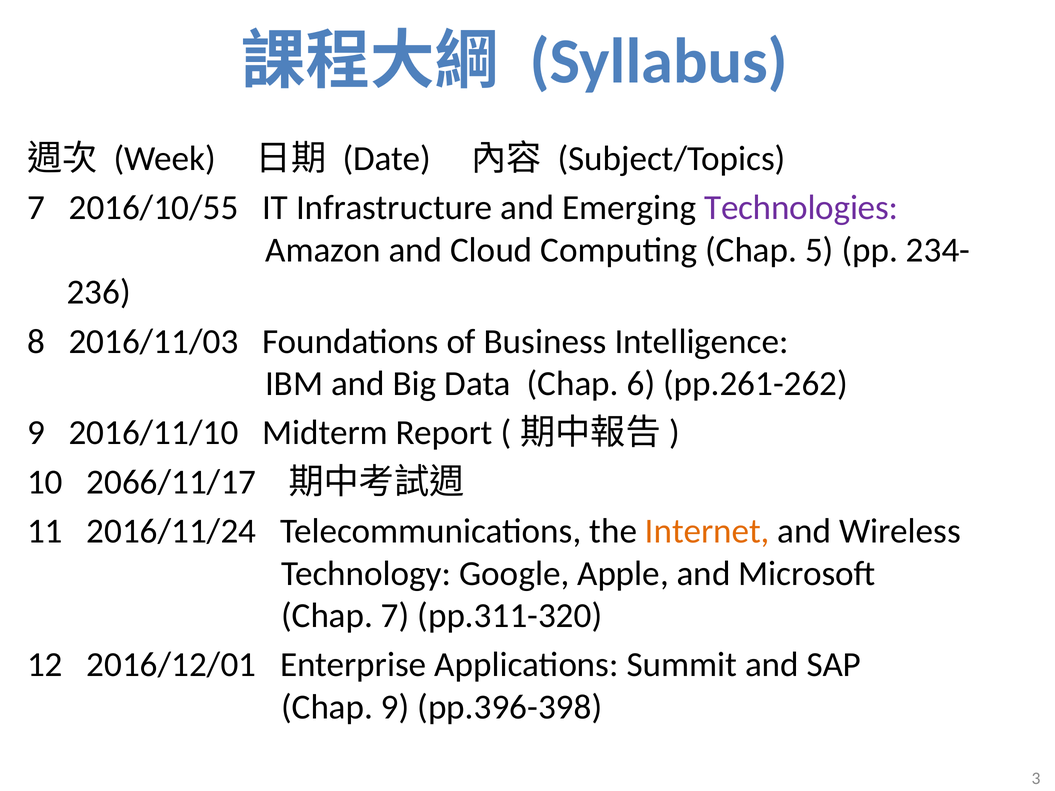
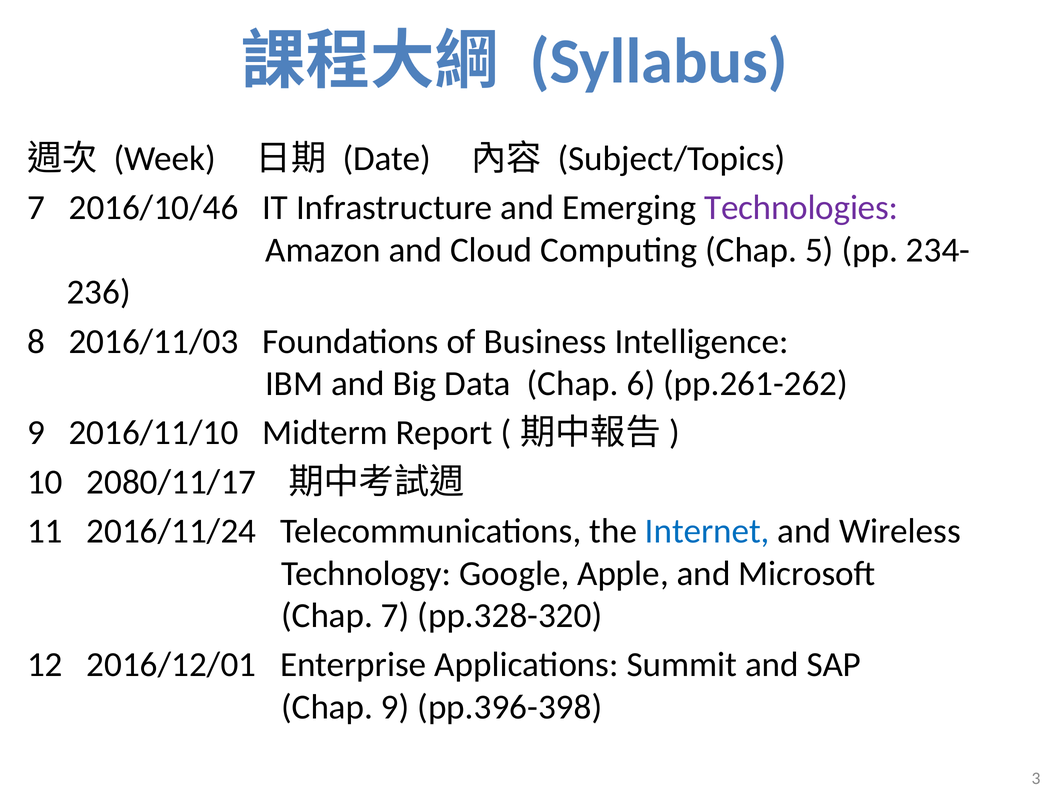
2016/10/55: 2016/10/55 -> 2016/10/46 (154, 208)
2066/11/17: 2066/11/17 -> 2080/11/17 (171, 482)
Internet colour: orange -> blue (707, 531)
pp.311-320: pp.311-320 -> pp.328-320 (510, 616)
